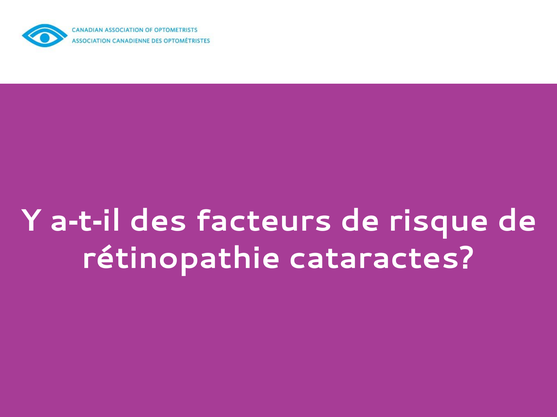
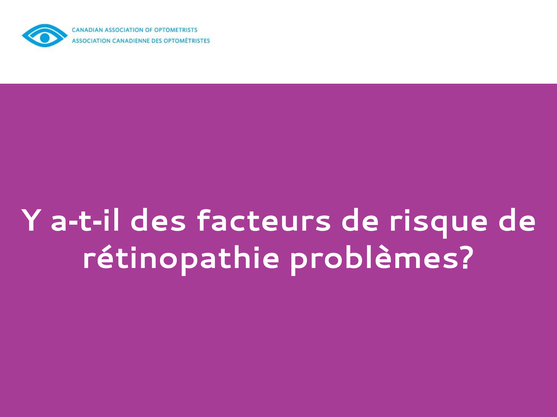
cataractes: cataractes -> problèmes (382, 258)
